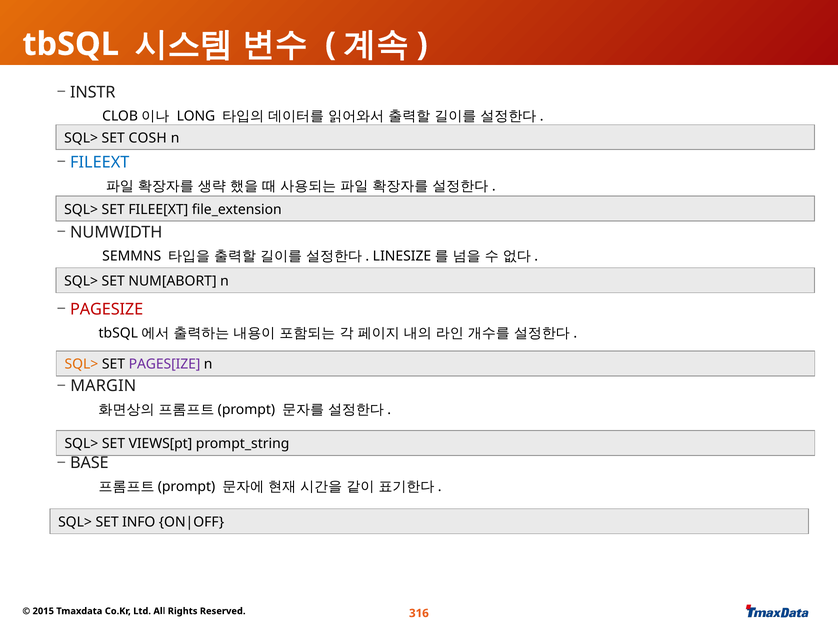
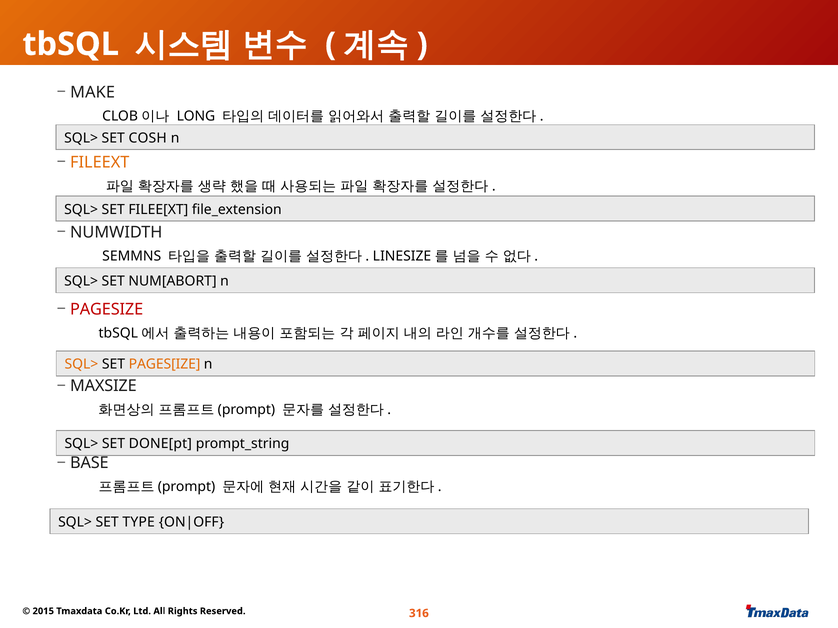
INSTR: INSTR -> MAKE (93, 92)
FILEEXT colour: blue -> orange (100, 162)
PAGES[IZE colour: purple -> orange (165, 365)
MARGIN: MARGIN -> MAXSIZE (103, 386)
VIEWS[pt: VIEWS[pt -> DONE[pt (160, 444)
INFO: INFO -> TYPE (139, 523)
